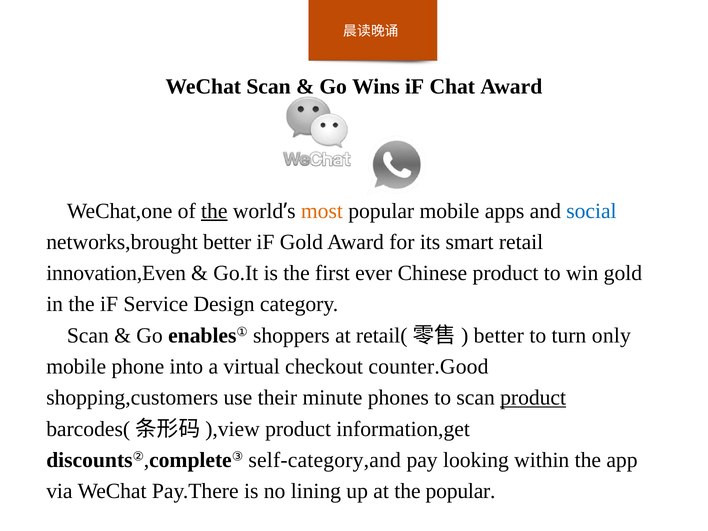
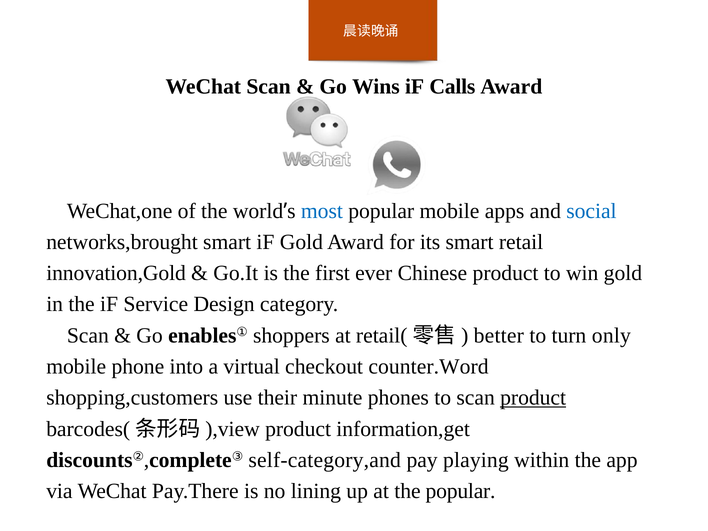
Chat: Chat -> Calls (452, 86)
the underline: present -> none (214, 211)
most colour: orange -> blue (322, 211)
networks,brought better: better -> smart (227, 242)
innovation,Even: innovation,Even -> innovation,Gold (116, 273)
counter.Good: counter.Good -> counter.Word (429, 367)
looking: looking -> playing (476, 460)
